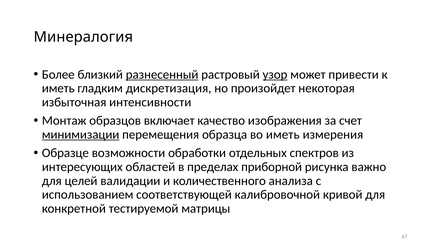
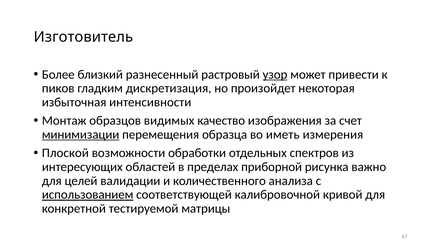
Минералогия: Минералогия -> Изготовитель (83, 37)
разнесенный underline: present -> none (162, 75)
иметь: иметь -> пиков (58, 88)
включает: включает -> видимых (169, 121)
Образце: Образце -> Плоской (65, 153)
использованием underline: none -> present (88, 195)
